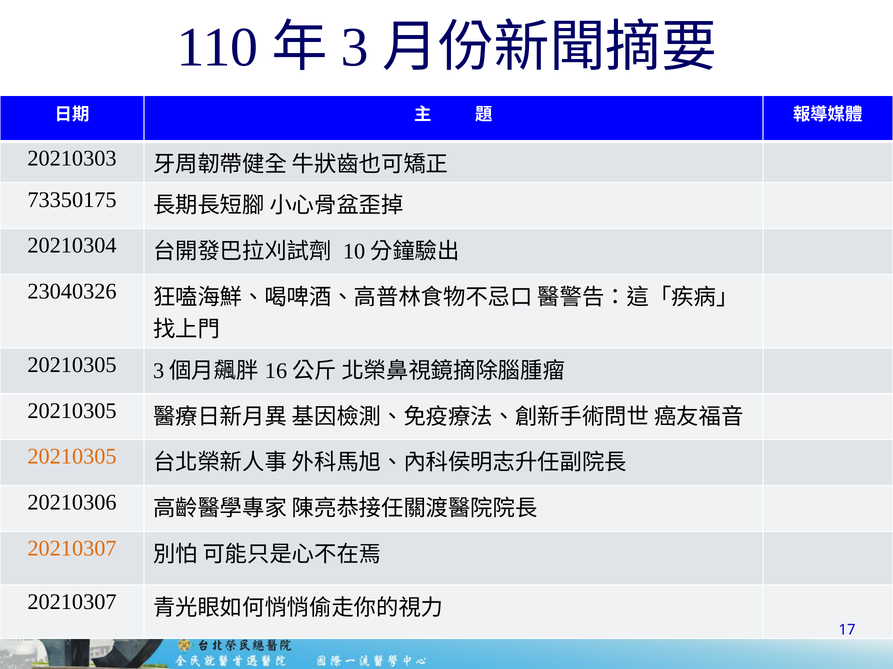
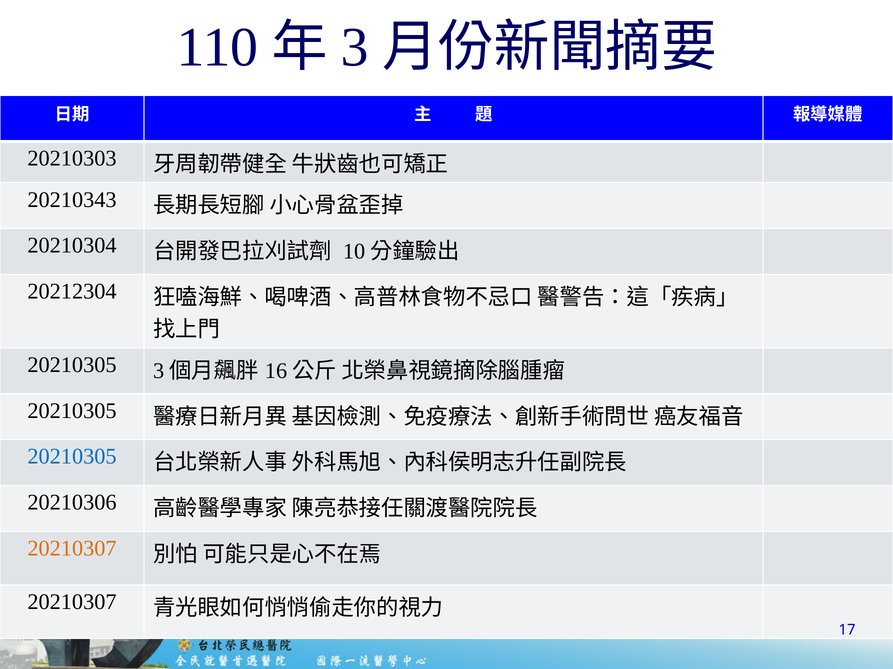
73350175: 73350175 -> 20210343 (72, 200)
23040326: 23040326 -> 20212304 (72, 292)
20210305 colour: orange -> blue (72, 457)
